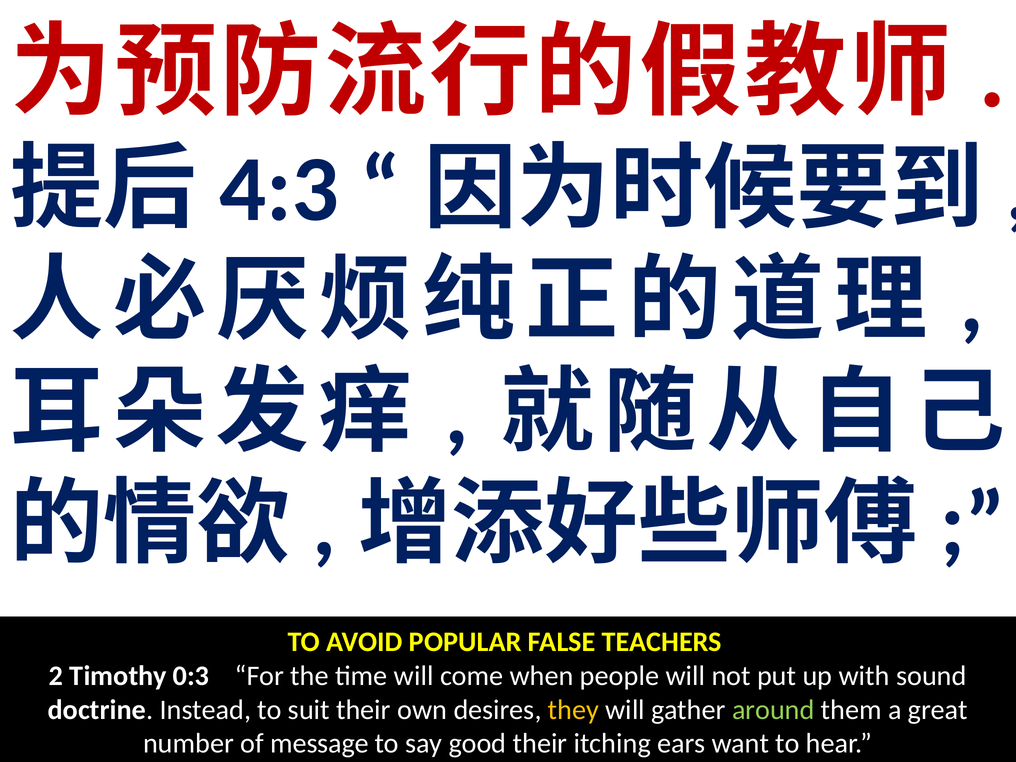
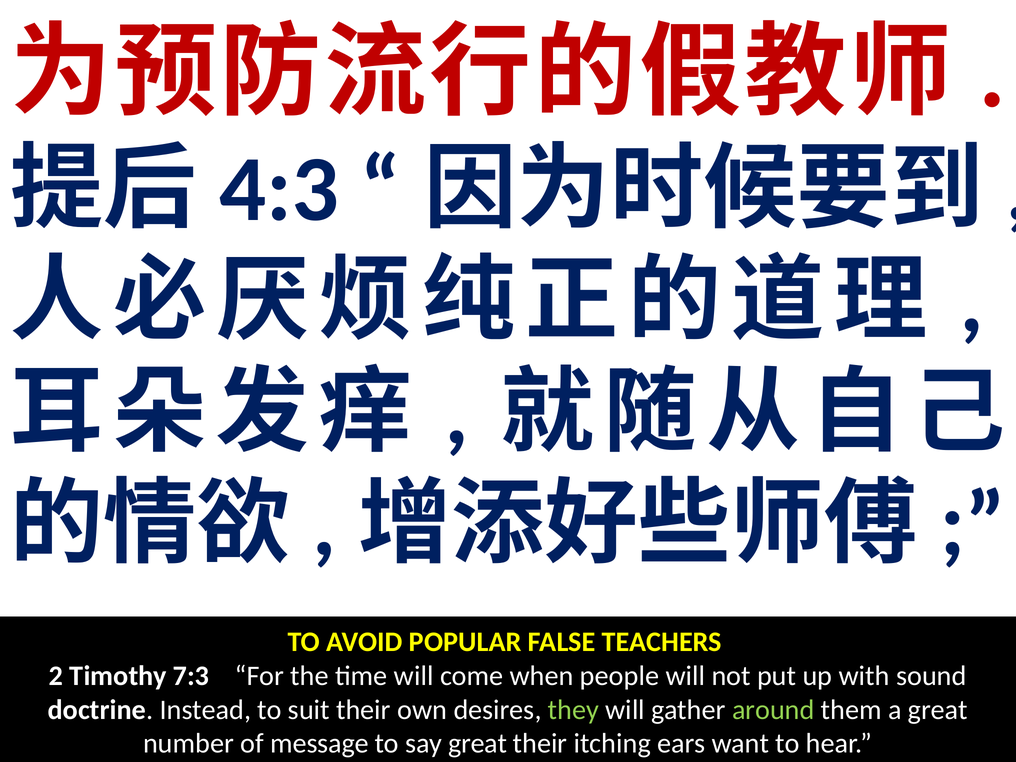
0:3: 0:3 -> 7:3 (191, 676)
they colour: yellow -> light green (573, 710)
say good: good -> great (478, 744)
